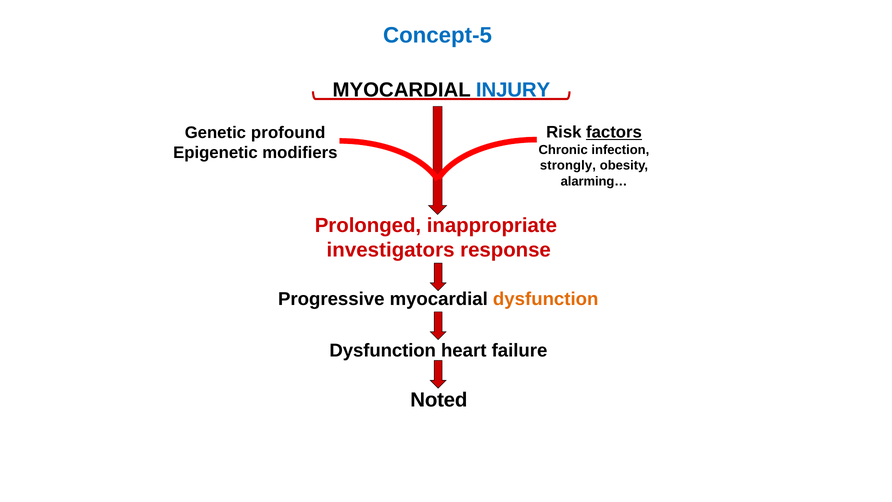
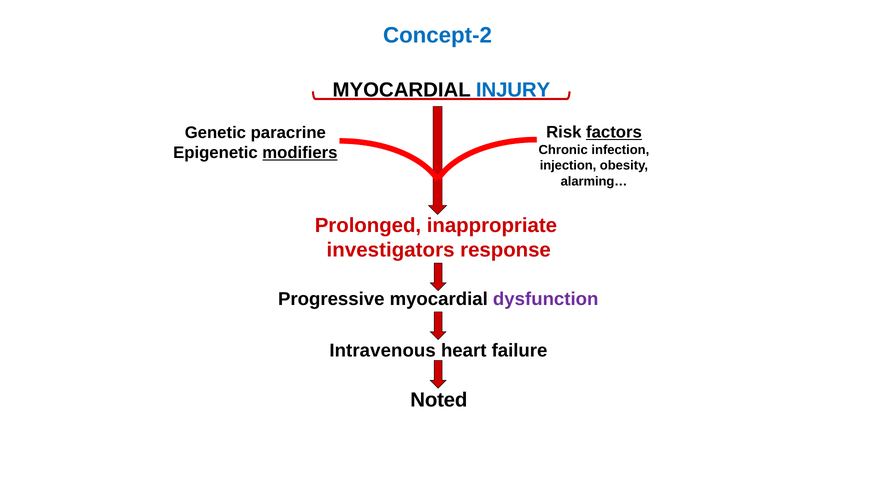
Concept-5: Concept-5 -> Concept-2 (437, 35)
profound: profound -> paracrine (288, 133)
modifiers underline: none -> present (300, 153)
strongly: strongly -> injection (568, 166)
dysfunction colour: orange -> purple (546, 299)
Dysfunction: Dysfunction -> Intravenous (383, 350)
